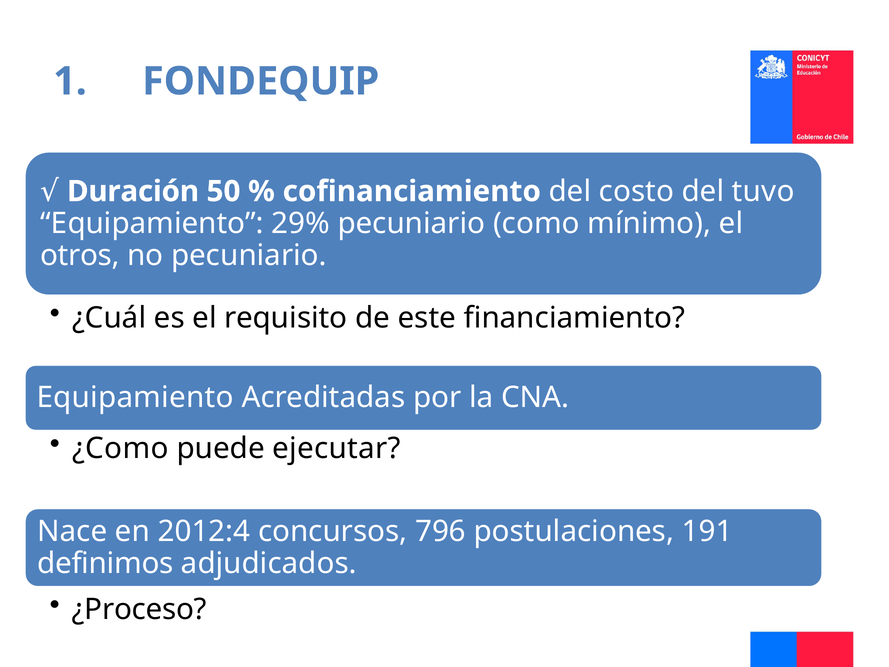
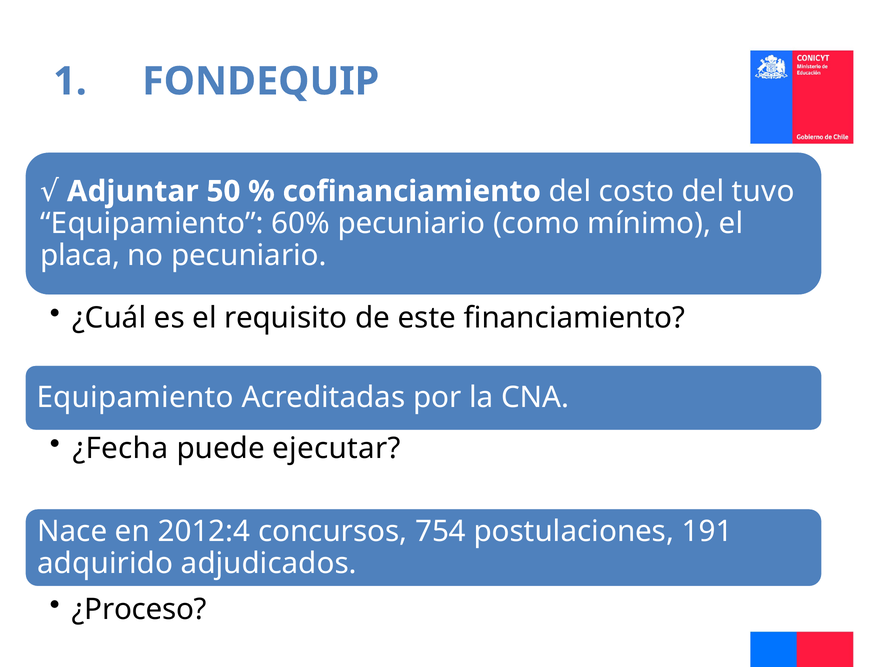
Duración: Duración -> Adjuntar (133, 191)
29%: 29% -> 60% (301, 223)
otros: otros -> placa (80, 255)
¿Como: ¿Como -> ¿Fecha (120, 448)
796: 796 -> 754 (441, 531)
definimos: definimos -> adquirido (105, 563)
